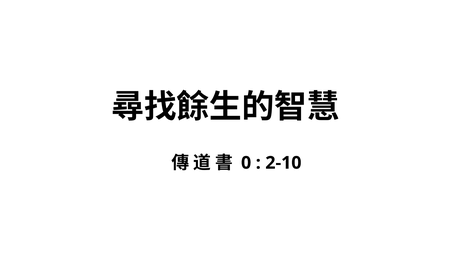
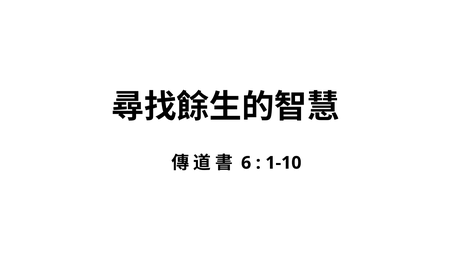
0: 0 -> 6 (246, 163)
2-10: 2-10 -> 1-10 (283, 163)
